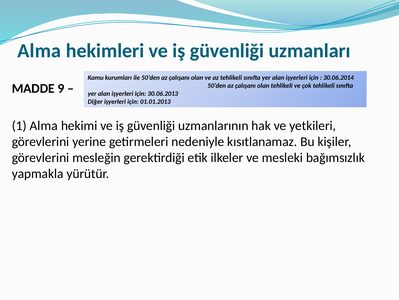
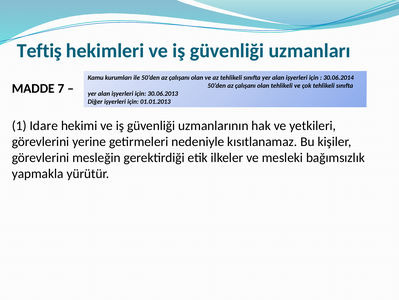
Alma: Alma -> Teftiş (39, 51)
9: 9 -> 7 (61, 88)
1 Alma: Alma -> Idare (44, 125)
